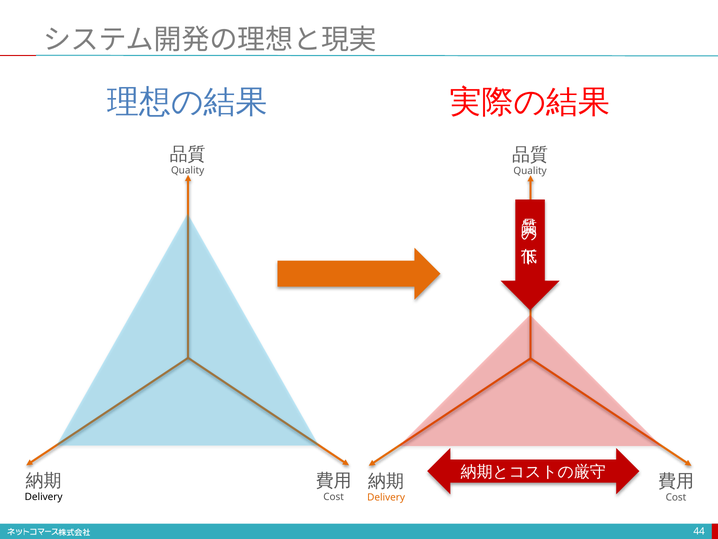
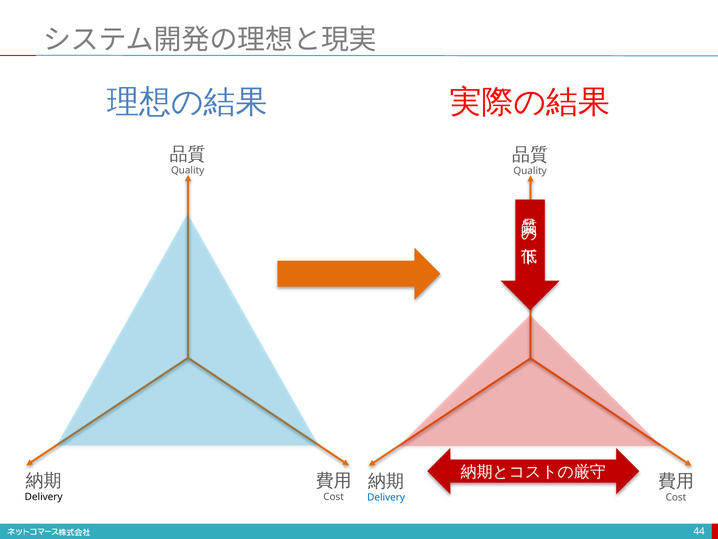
Delivery colour: orange -> blue (386, 497)
